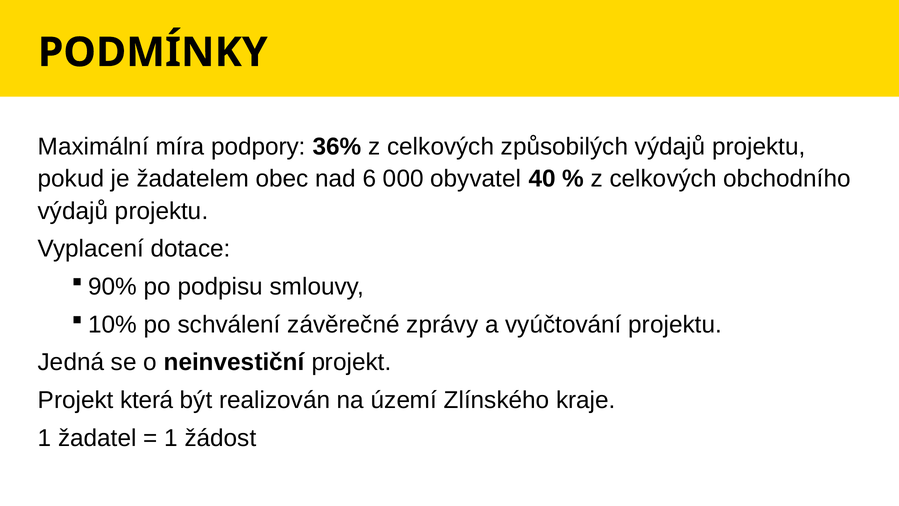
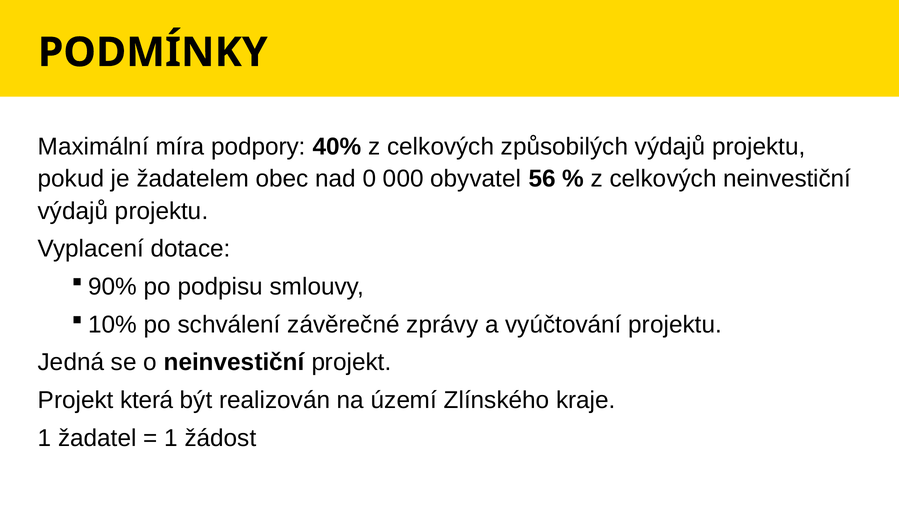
36%: 36% -> 40% (337, 146)
6: 6 -> 0 (369, 179)
40: 40 -> 56 (542, 179)
celkových obchodního: obchodního -> neinvestiční (787, 179)
